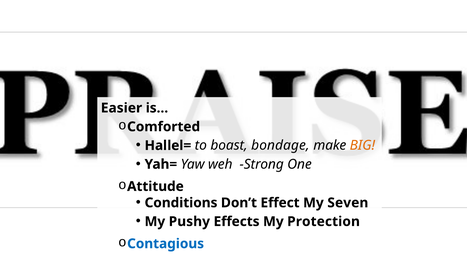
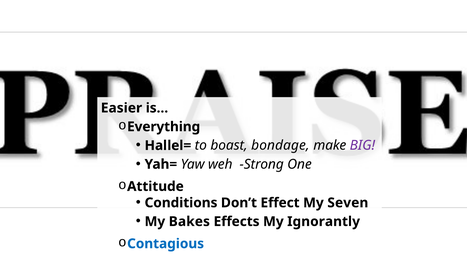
Comforted: Comforted -> Everything (164, 127)
BIG colour: orange -> purple (362, 145)
Pushy: Pushy -> Bakes (189, 221)
Protection: Protection -> Ignorantly (324, 221)
